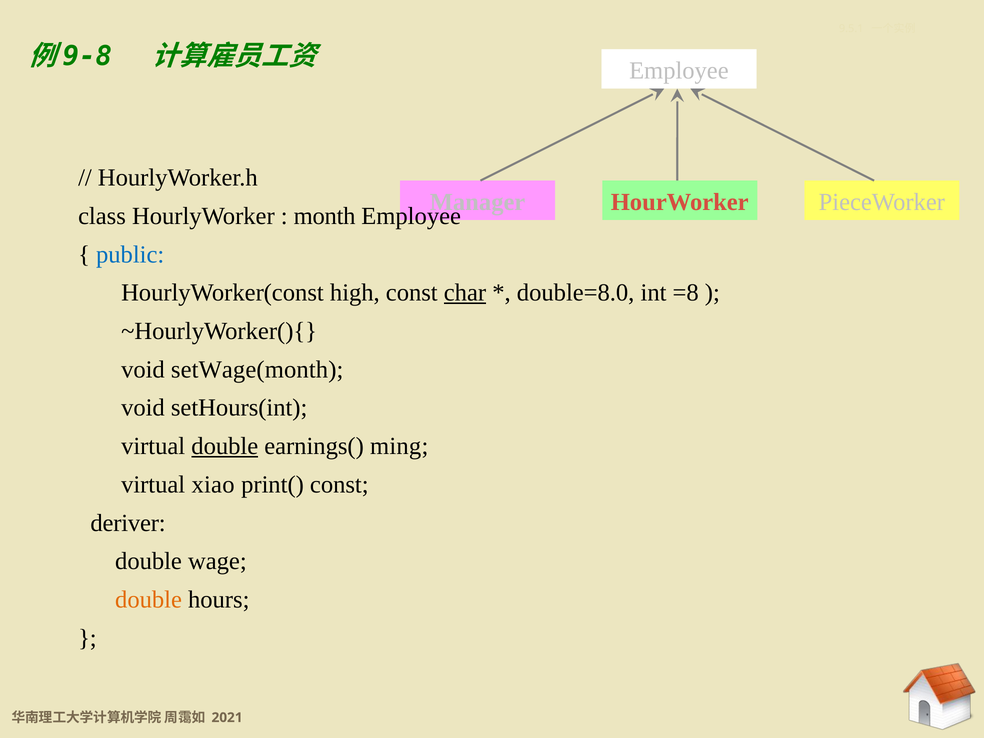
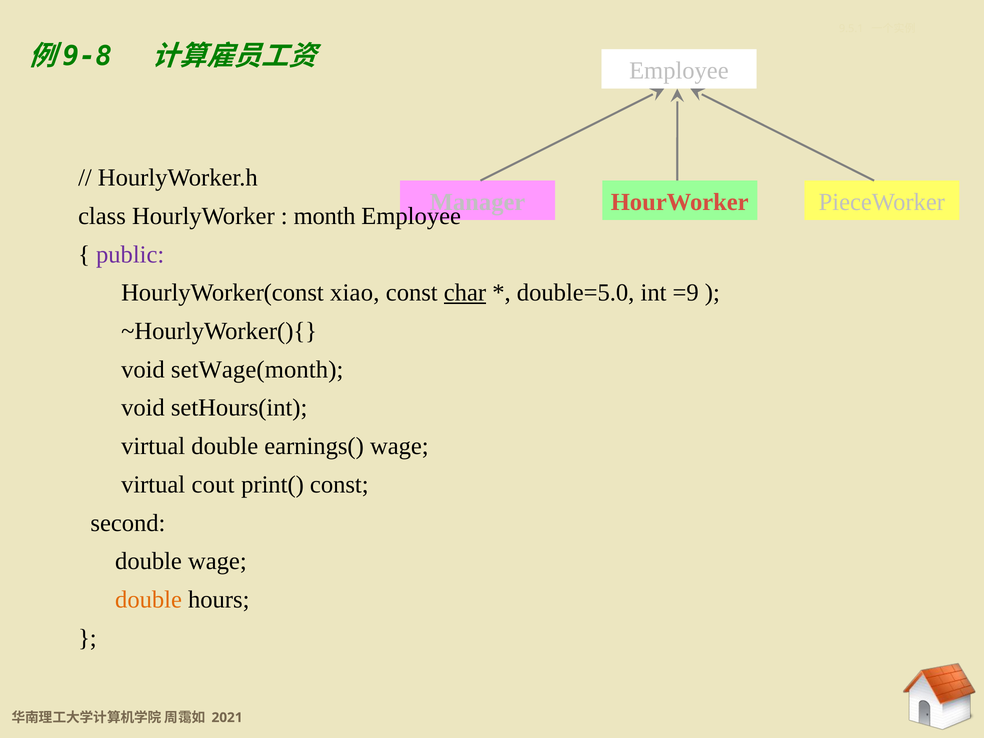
public colour: blue -> purple (130, 254)
high: high -> xiao (355, 293)
double=8.0: double=8.0 -> double=5.0 (576, 293)
=8: =8 -> =9 (686, 293)
double underline: present -> none (225, 446)
earnings( ming: ming -> wage (399, 446)
xiao: xiao -> cout (213, 485)
deriver: deriver -> second (128, 523)
